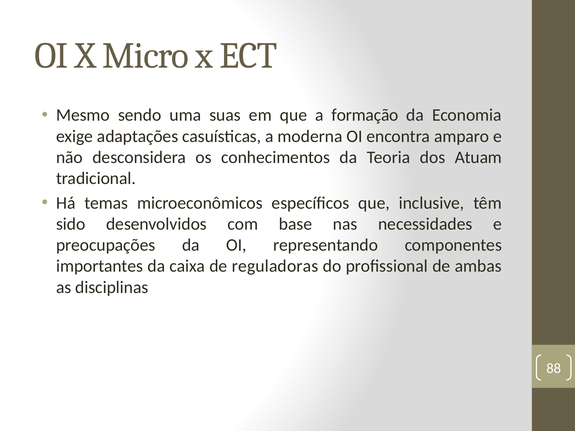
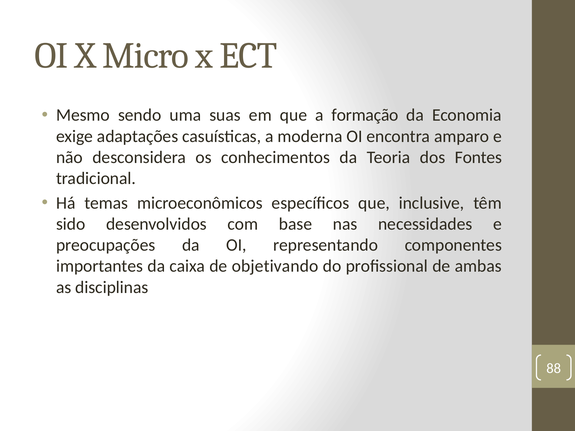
Atuam: Atuam -> Fontes (478, 157)
reguladoras: reguladoras -> objetivando (275, 266)
